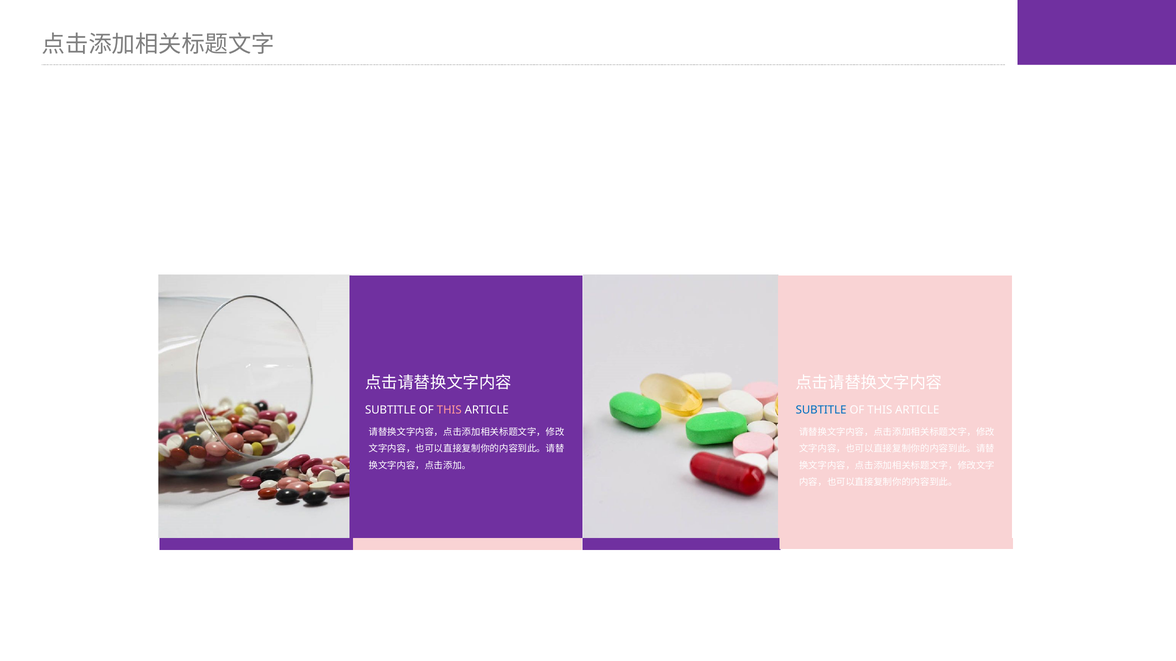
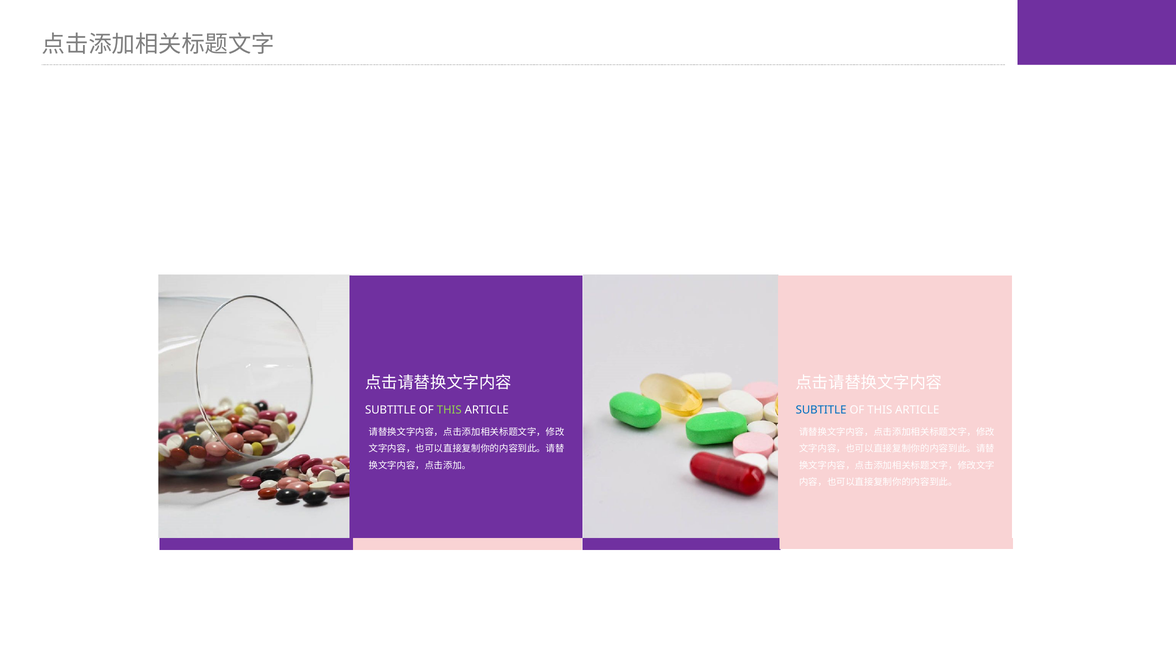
THIS colour: pink -> light green (449, 410)
